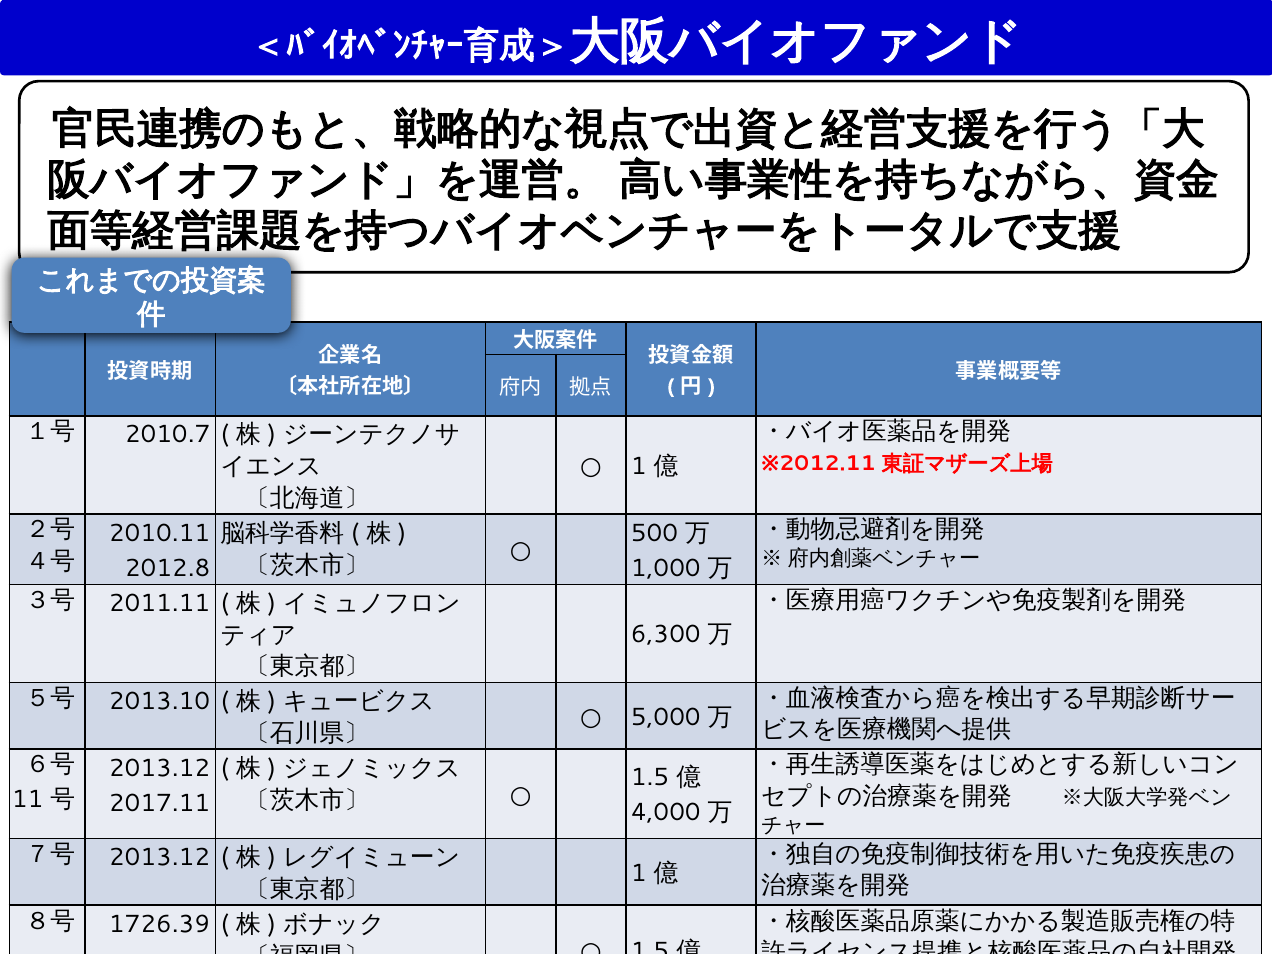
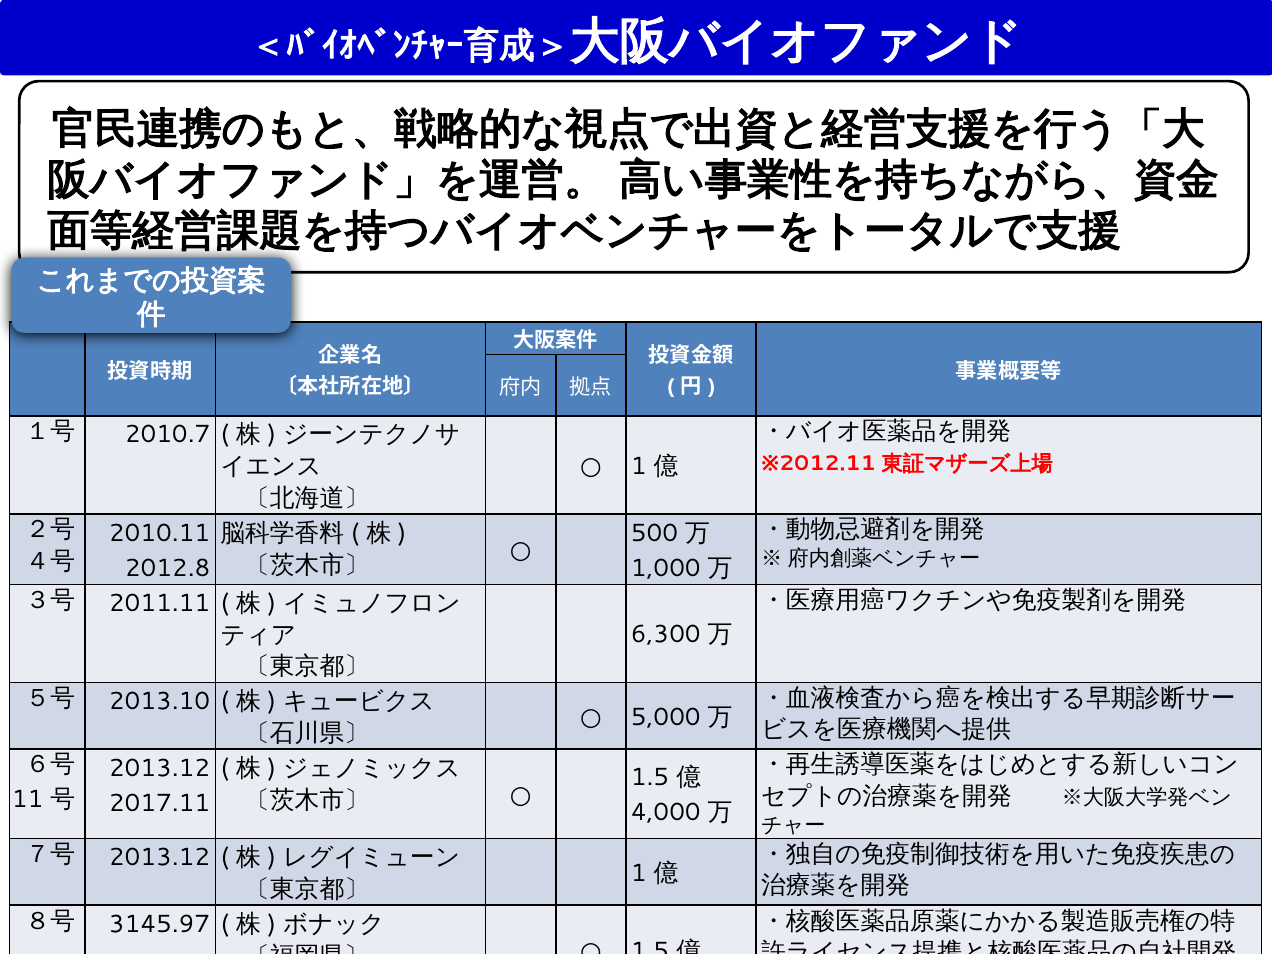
1726.39: 1726.39 -> 3145.97 (160, 924)
